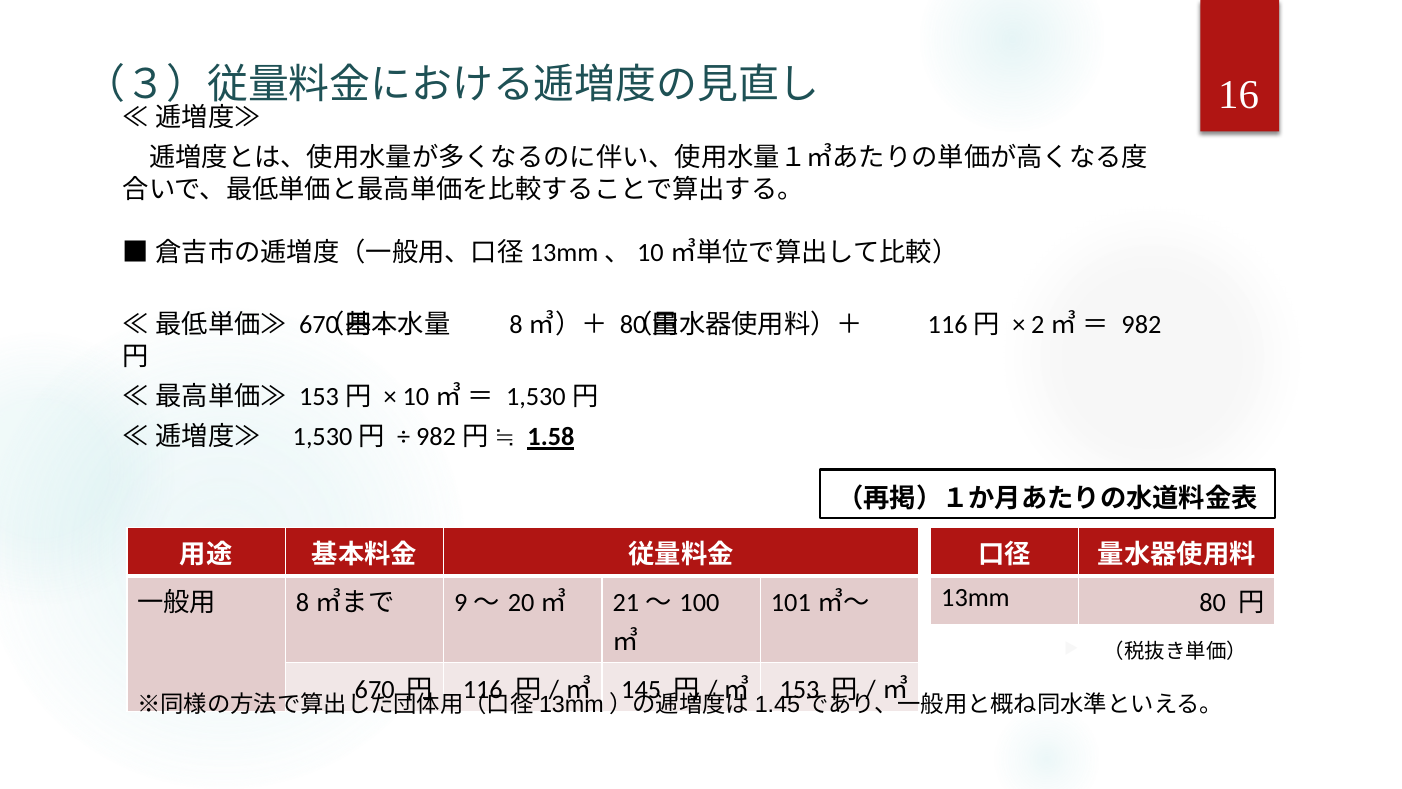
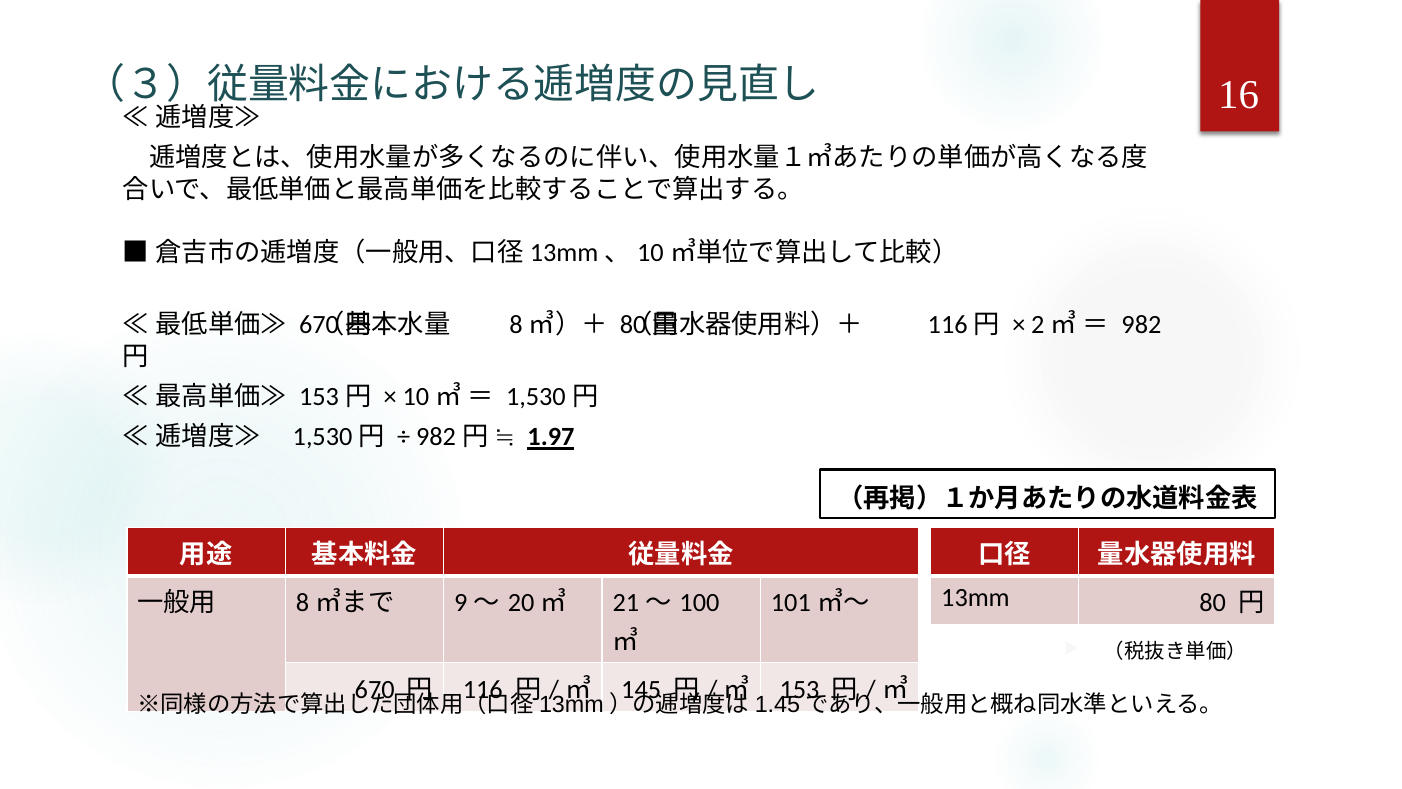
1.58: 1.58 -> 1.97 (551, 437)
